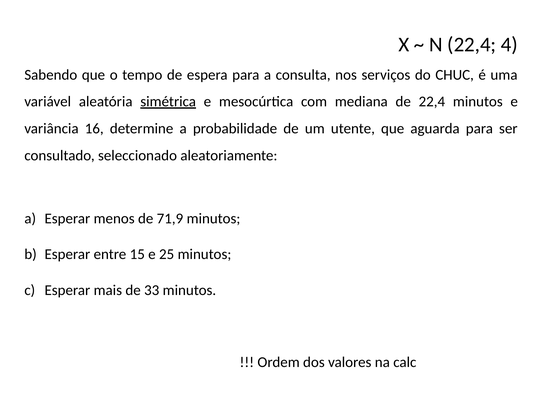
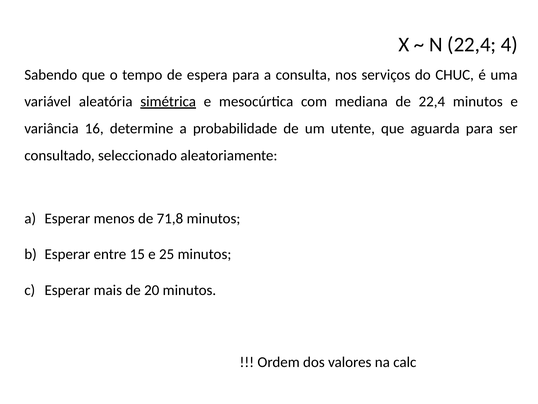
71,9: 71,9 -> 71,8 (170, 218)
33: 33 -> 20 (152, 290)
